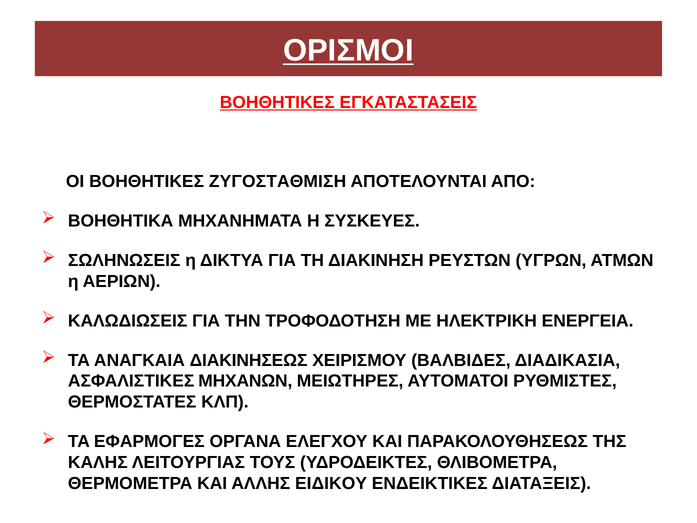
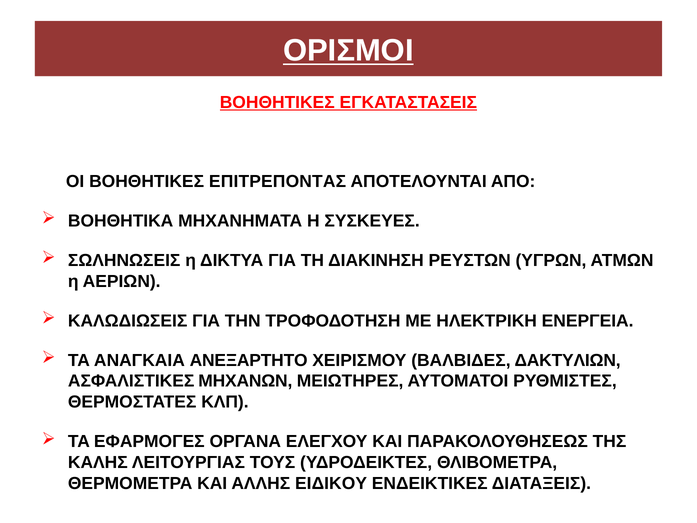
ΖΥΓΟΣΤΑΘΜΙΣΗ: ΖΥΓΟΣΤΑΘΜΙΣΗ -> ΕΠΙΤΡΕΠΟΝΤΑΣ (278, 181)
ΔΙΑΚΙΝΗΣΕΩΣ: ΔΙΑΚΙΝΗΣΕΩΣ -> ΑΝΕΞΑΡΤΗΤΟ (249, 360)
ΔΙΑΔΙΚΑΣΙΑ: ΔΙΑΔΙΚΑΣΙΑ -> ΔΑΚΤΥΛΙΩΝ (568, 360)
